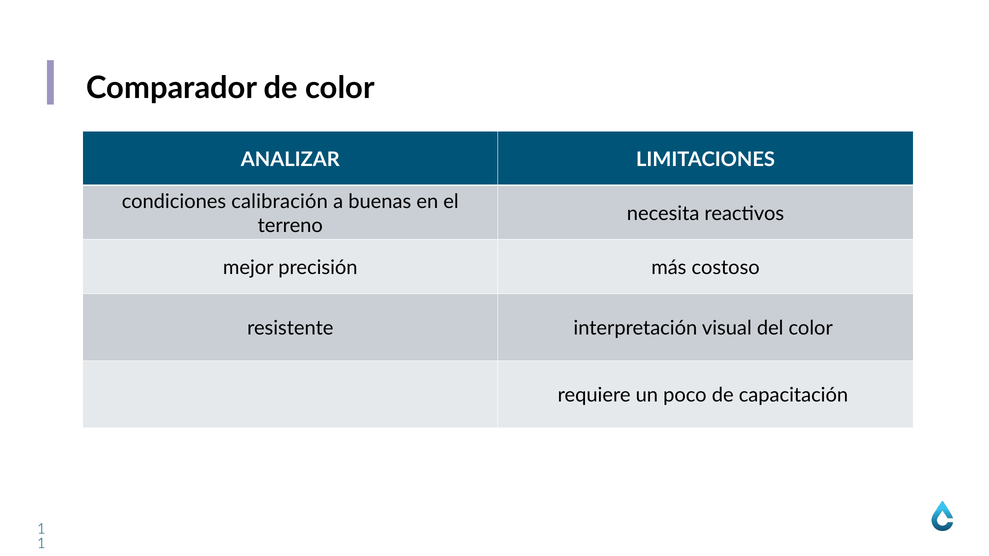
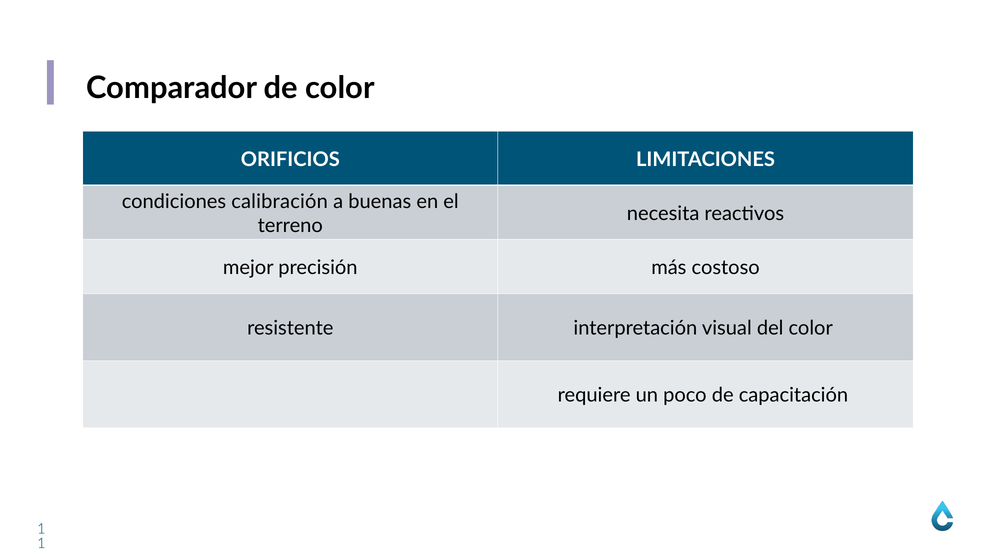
ANALIZAR: ANALIZAR -> ORIFICIOS (290, 160)
